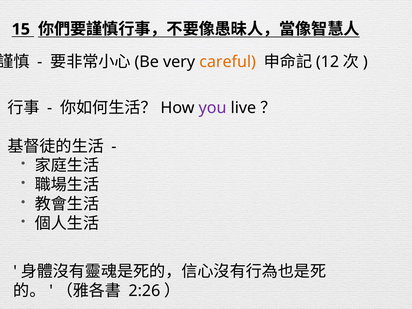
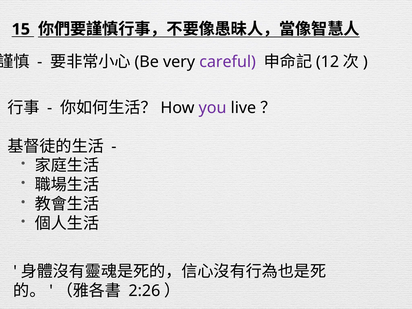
careful colour: orange -> purple (228, 62)
